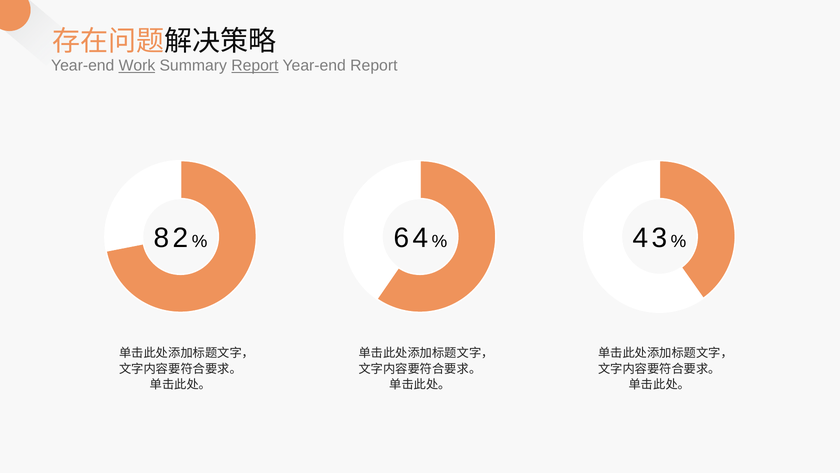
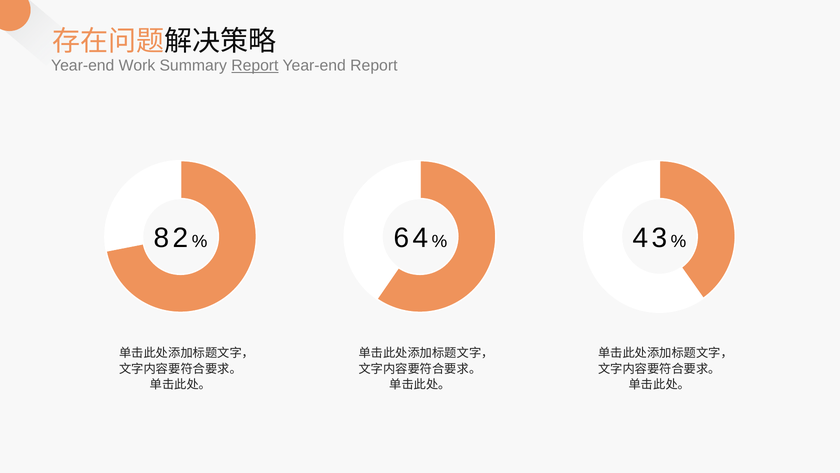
Work underline: present -> none (137, 66)
